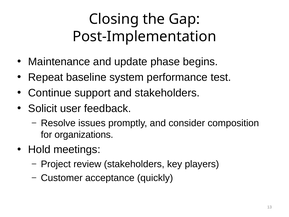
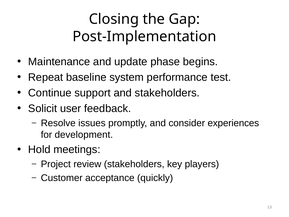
composition: composition -> experiences (233, 123)
organizations: organizations -> development (84, 134)
